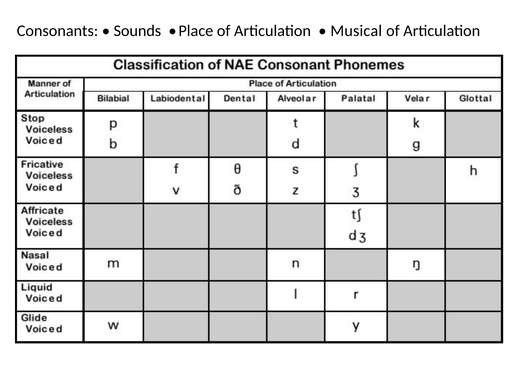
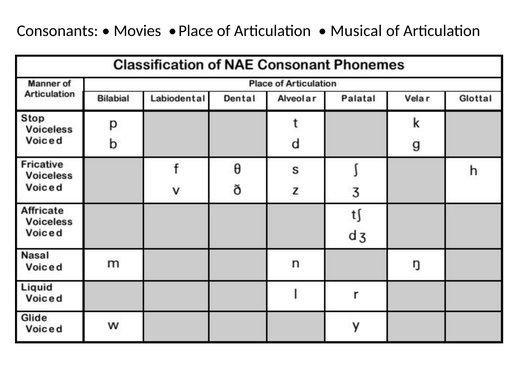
Sounds: Sounds -> Movies (137, 31)
